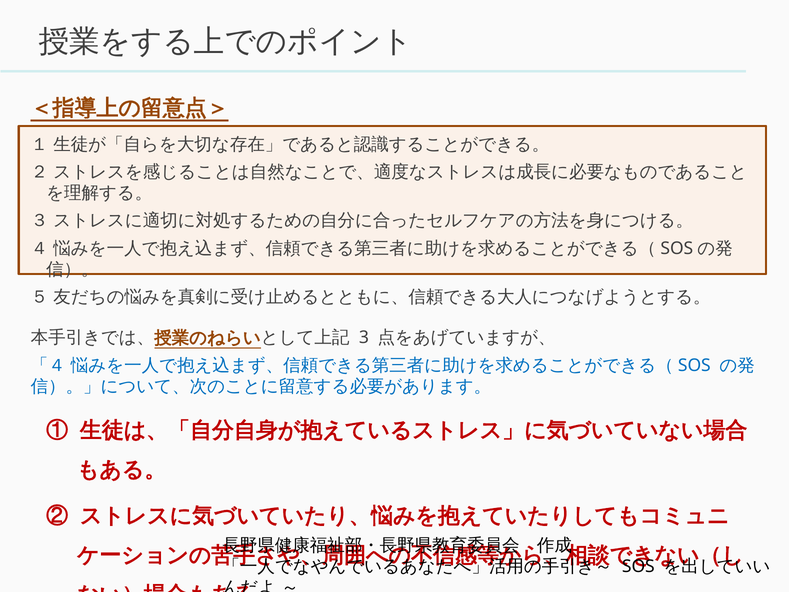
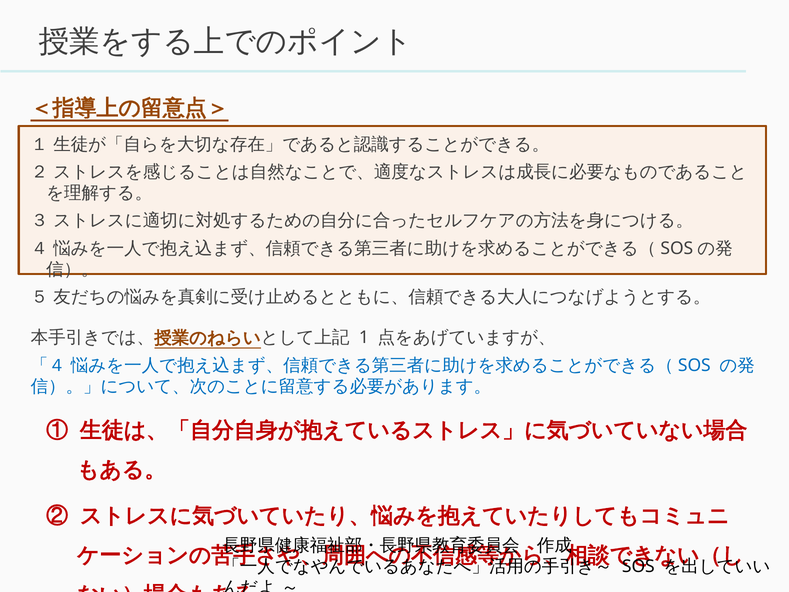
3: 3 -> 1 (364, 338)
